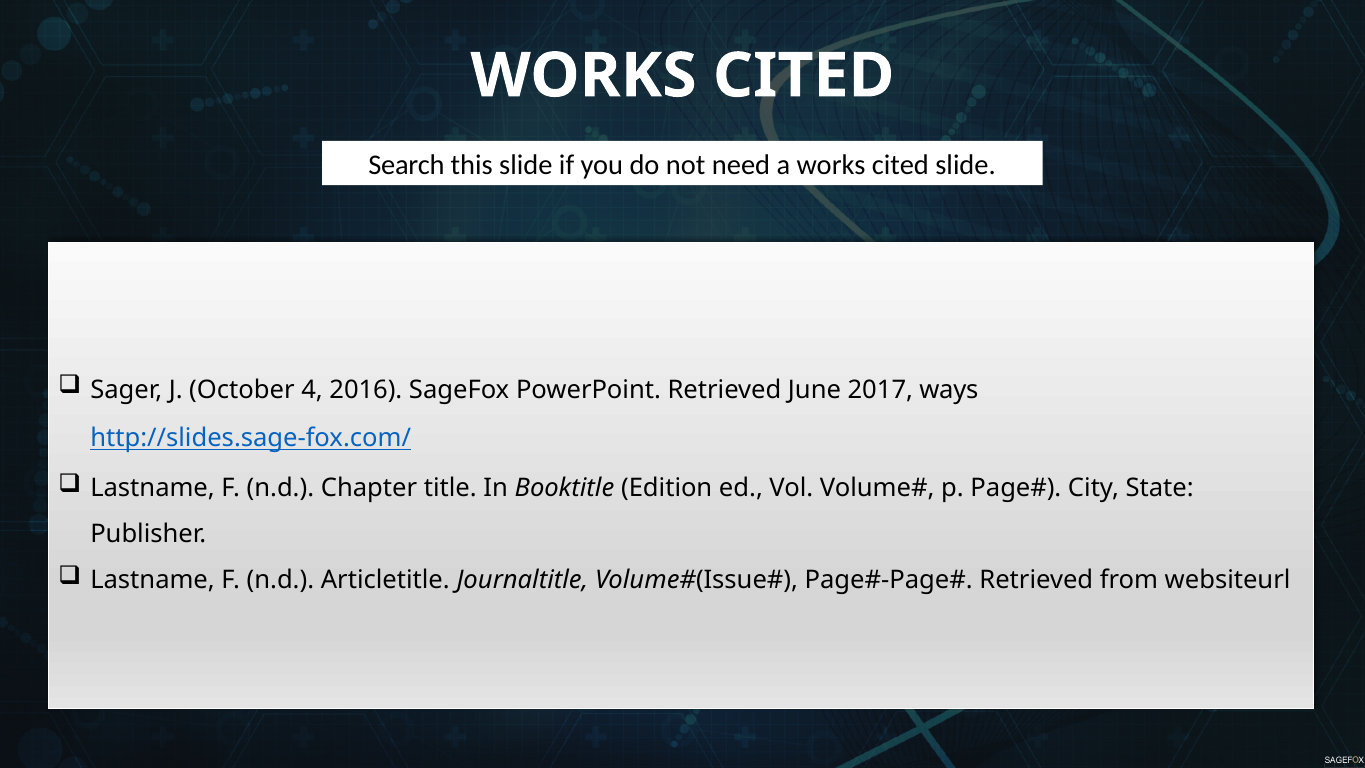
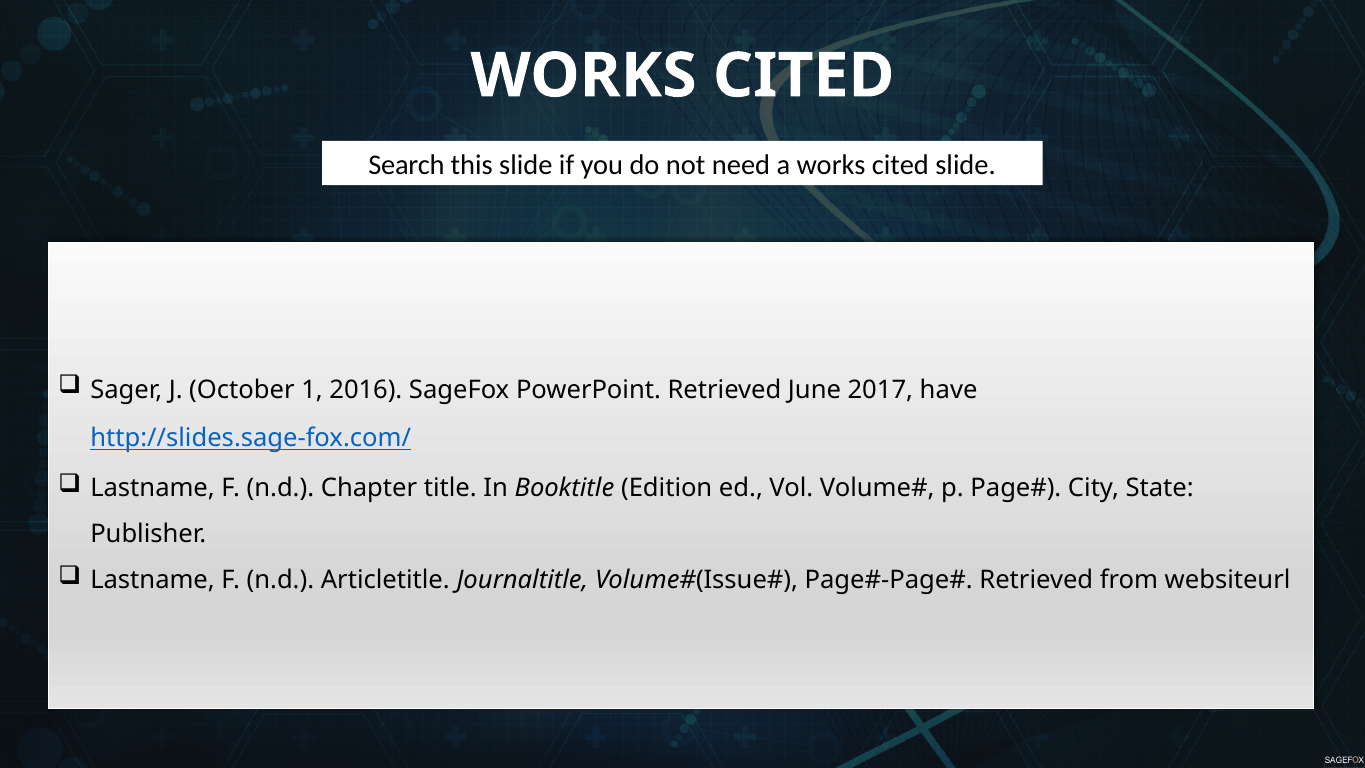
4: 4 -> 1 (312, 390)
ways: ways -> have (949, 390)
